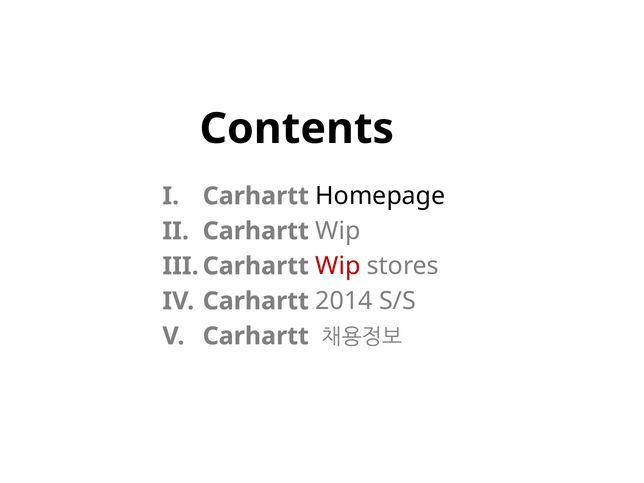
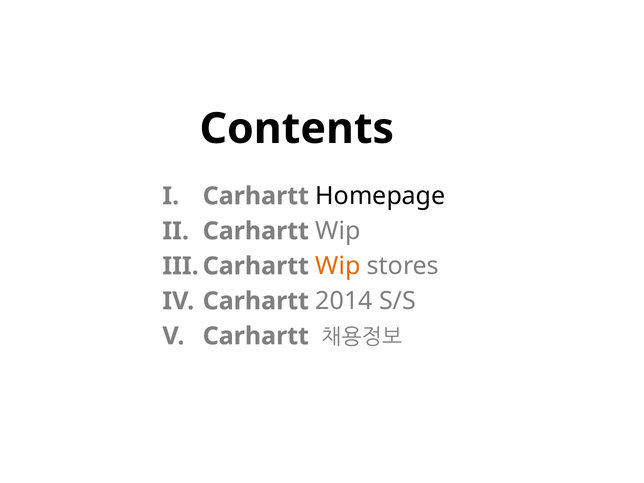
Wip colour: red -> orange (338, 266)
